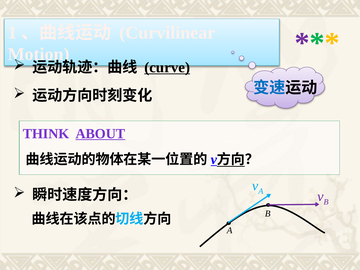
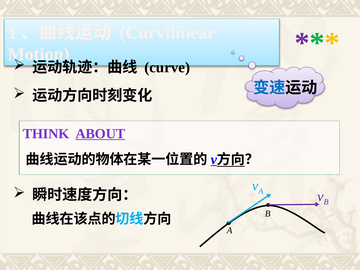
curve underline: present -> none (167, 67)
